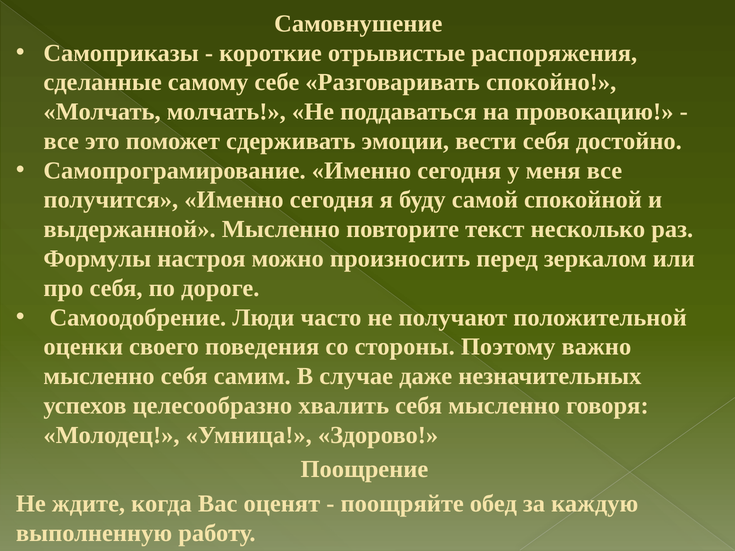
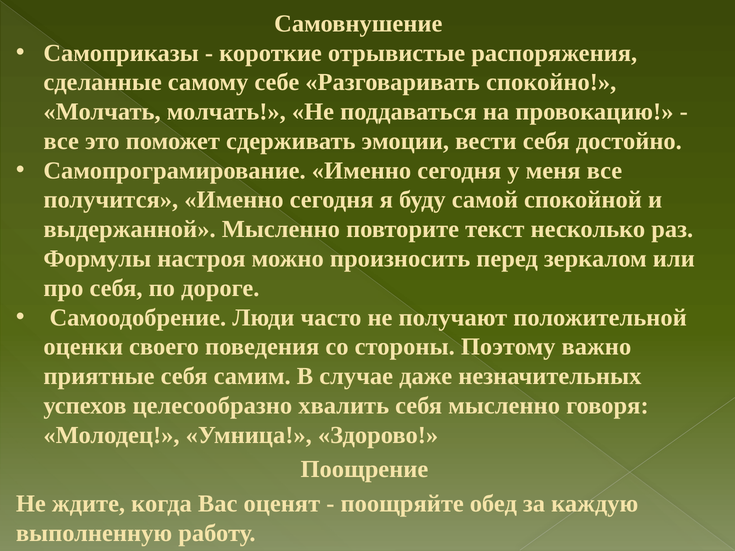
мысленно: мысленно -> приятные (99, 376)
